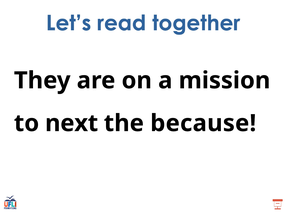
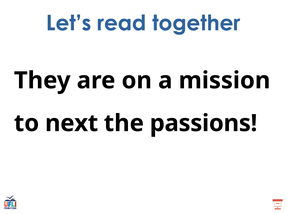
because: because -> passions (204, 124)
